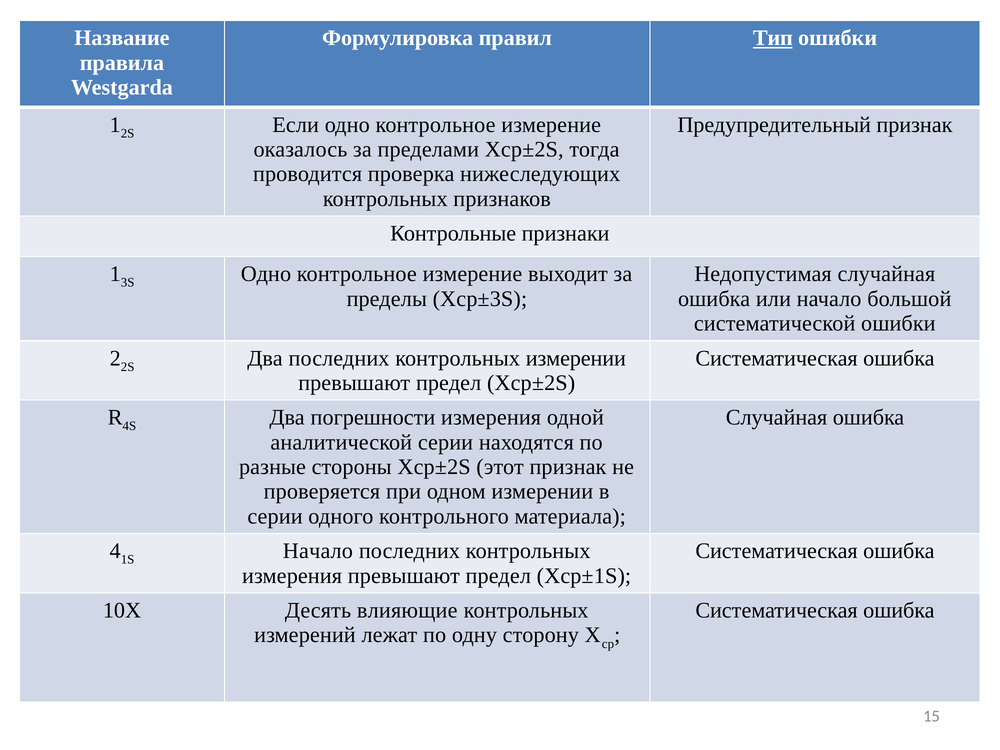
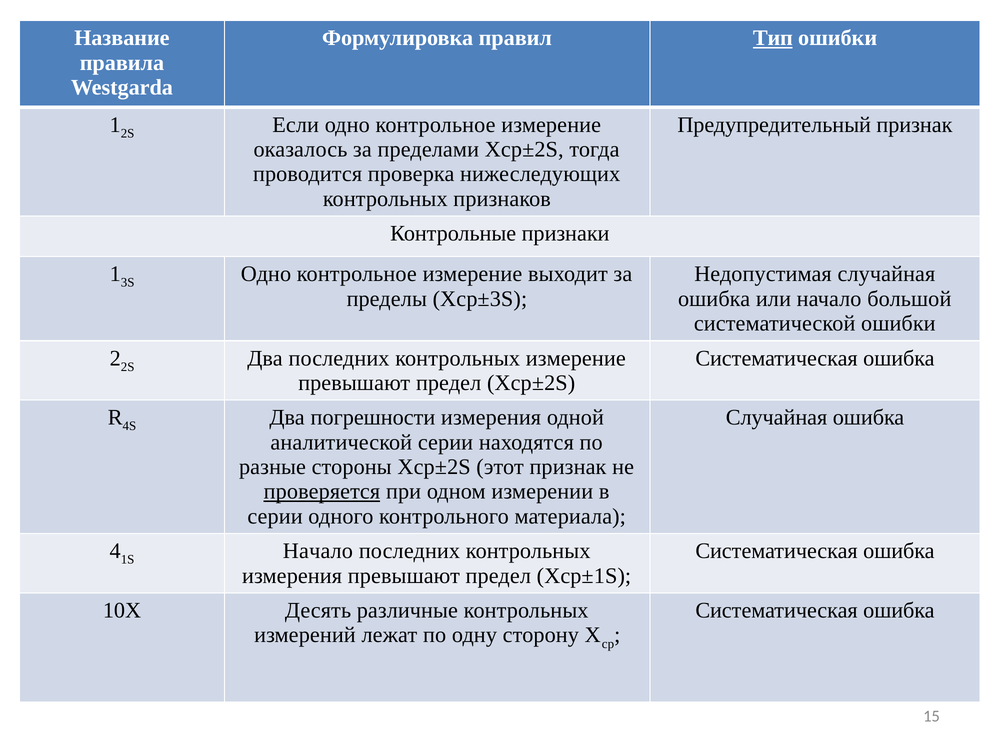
контрольных измерении: измерении -> измерение (576, 358)
проверяется underline: none -> present (322, 492)
влияющие: влияющие -> различные (407, 610)
